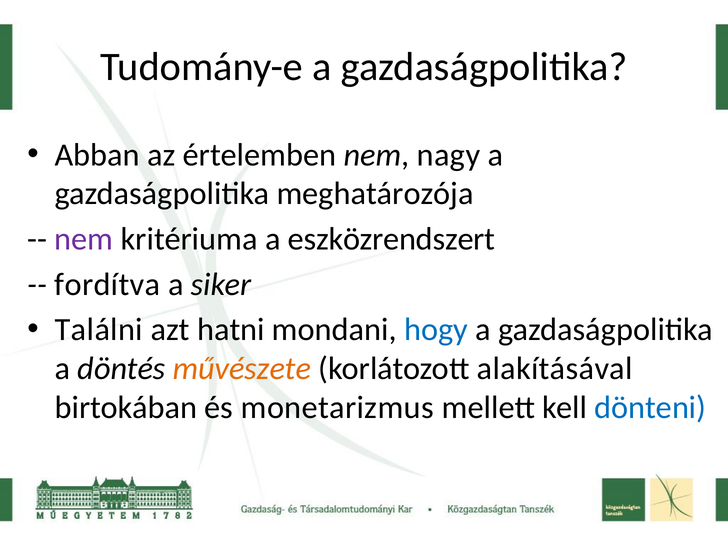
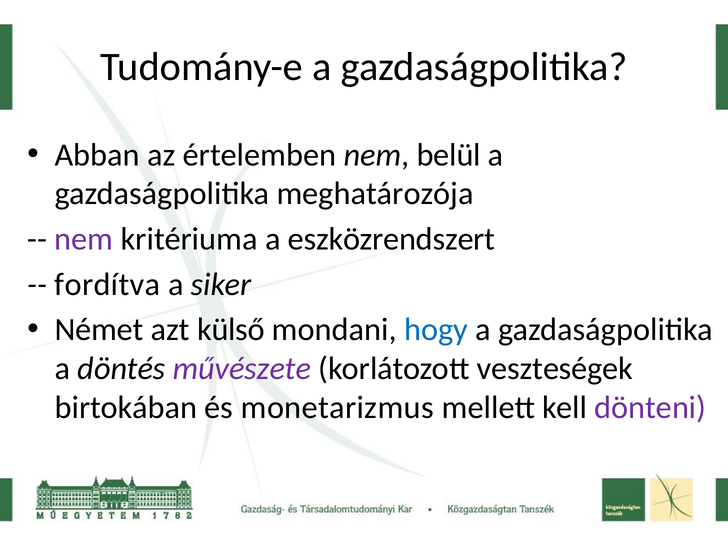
nagy: nagy -> belül (449, 155)
Találni: Találni -> Német (99, 330)
hatni: hatni -> külső (231, 330)
művészete colour: orange -> purple (242, 369)
alakításával: alakításával -> veszteségek (555, 369)
dönteni colour: blue -> purple (650, 407)
